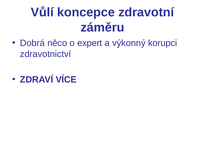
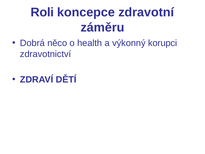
Vůlí: Vůlí -> Roli (42, 12)
expert: expert -> health (90, 43)
VÍCE: VÍCE -> DĚTÍ (66, 79)
